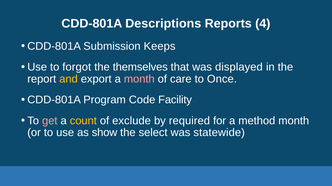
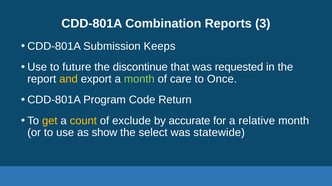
Descriptions: Descriptions -> Combination (163, 24)
4: 4 -> 3 (263, 24)
forgot: forgot -> future (77, 67)
themselves: themselves -> discontinue (140, 67)
displayed: displayed -> requested (239, 67)
month colour: pink -> light green (139, 79)
Facility: Facility -> Return (175, 100)
get colour: pink -> yellow (50, 121)
required: required -> accurate (189, 121)
method: method -> relative (257, 121)
